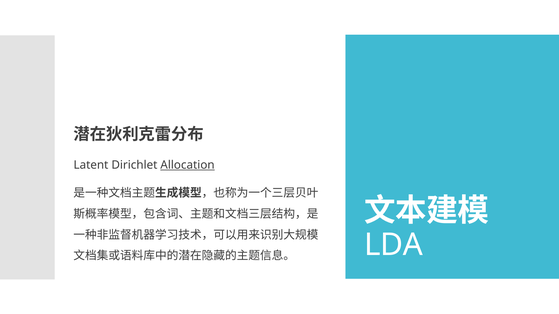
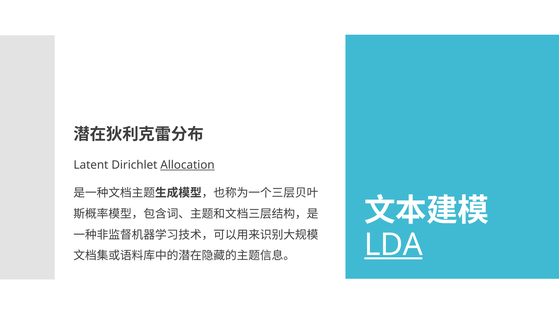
LDA underline: none -> present (393, 245)
